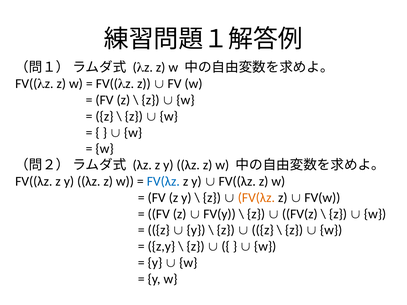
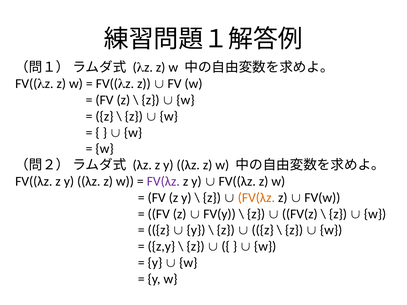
FV(λz colour: blue -> purple (163, 182)
